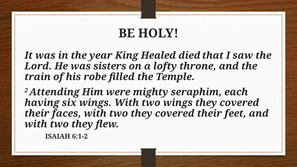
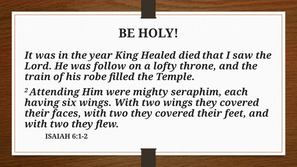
sisters: sisters -> follow (110, 66)
